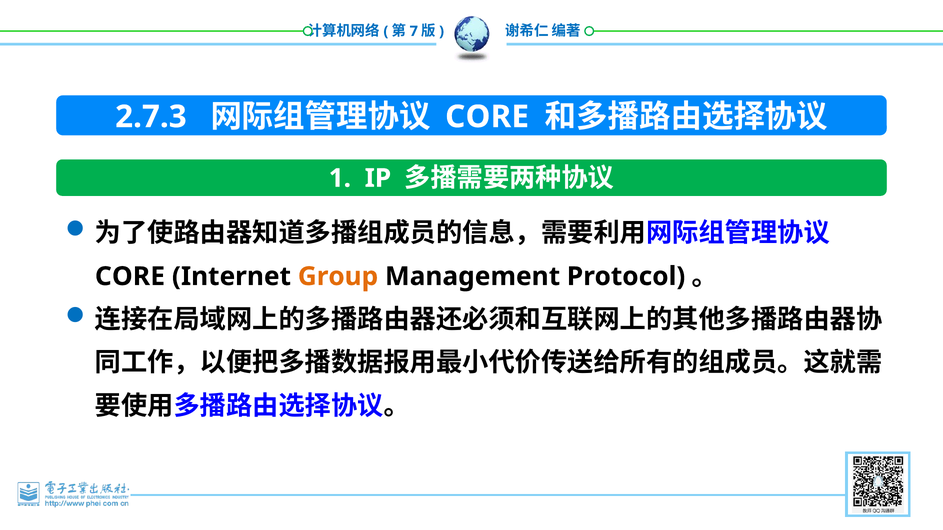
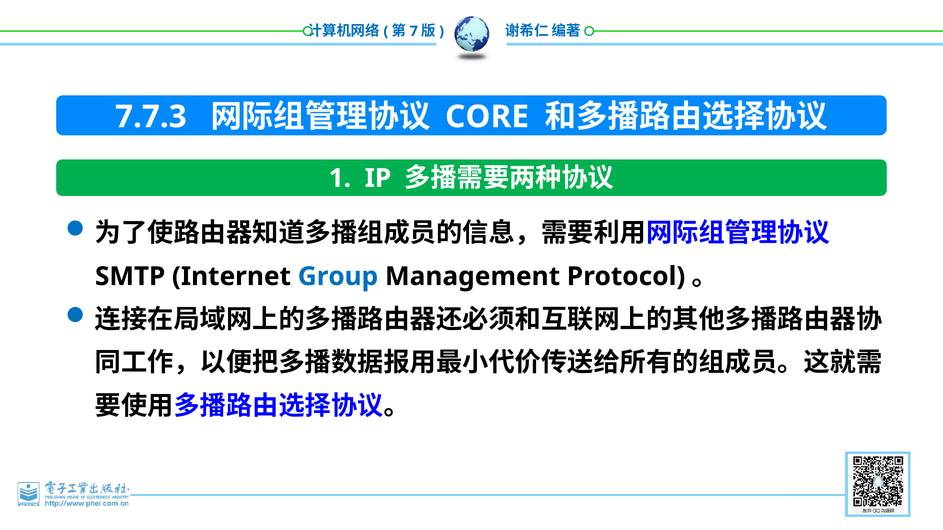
2.7.3: 2.7.3 -> 7.7.3 (151, 117)
CORE: CORE -> SMTP (130, 277)
Group colour: orange -> blue (338, 277)
